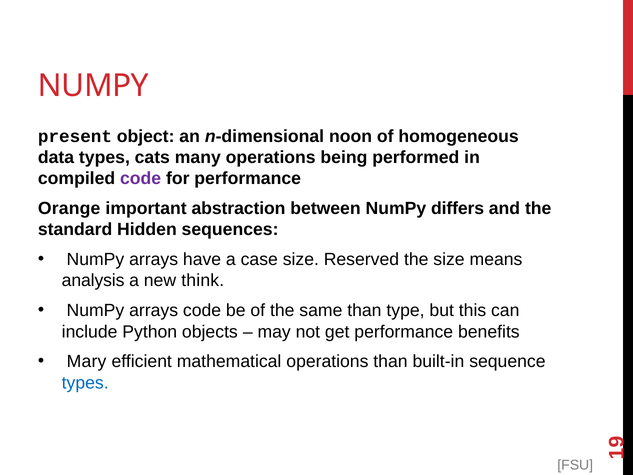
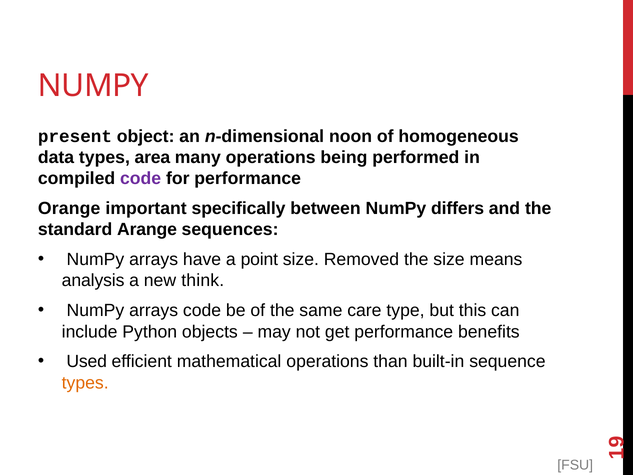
cats: cats -> area (152, 157)
abstraction: abstraction -> specifically (239, 208)
Hidden: Hidden -> Arange (147, 230)
case: case -> point (259, 259)
Reserved: Reserved -> Removed (361, 259)
same than: than -> care (364, 310)
Mary: Mary -> Used (87, 361)
types colour: blue -> orange (85, 383)
